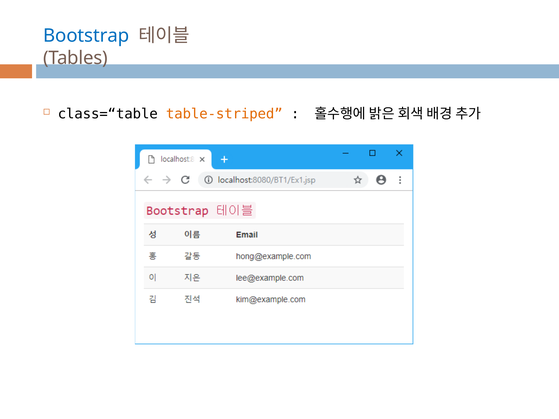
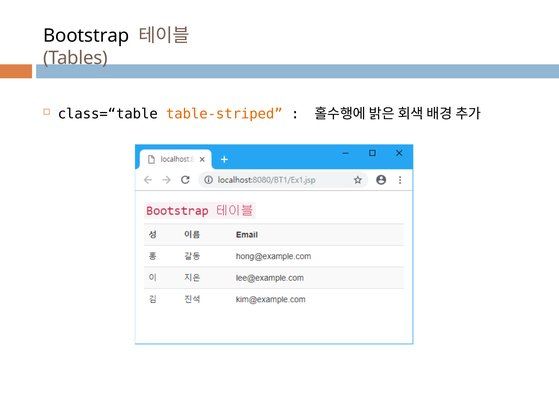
Bootstrap colour: blue -> black (86, 36)
